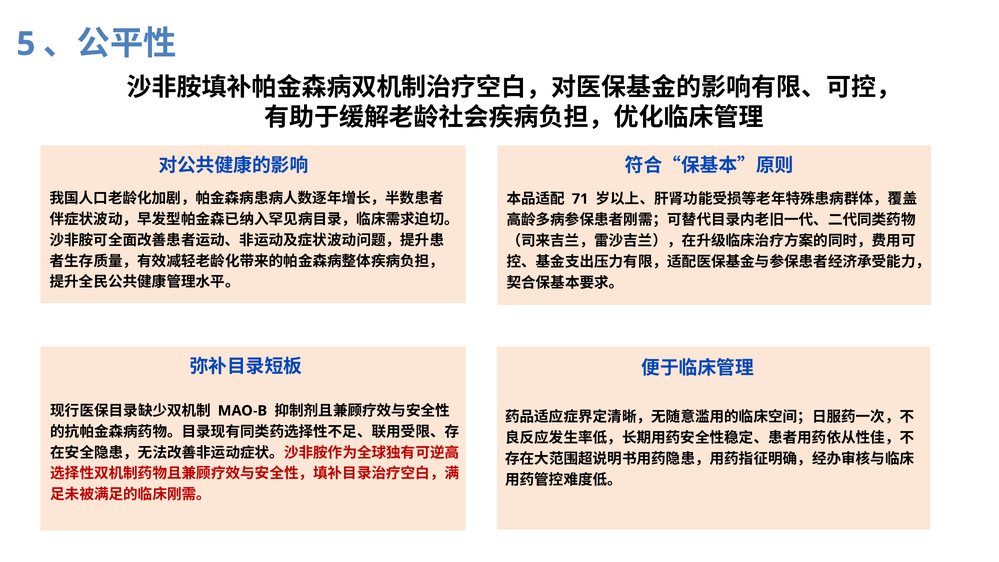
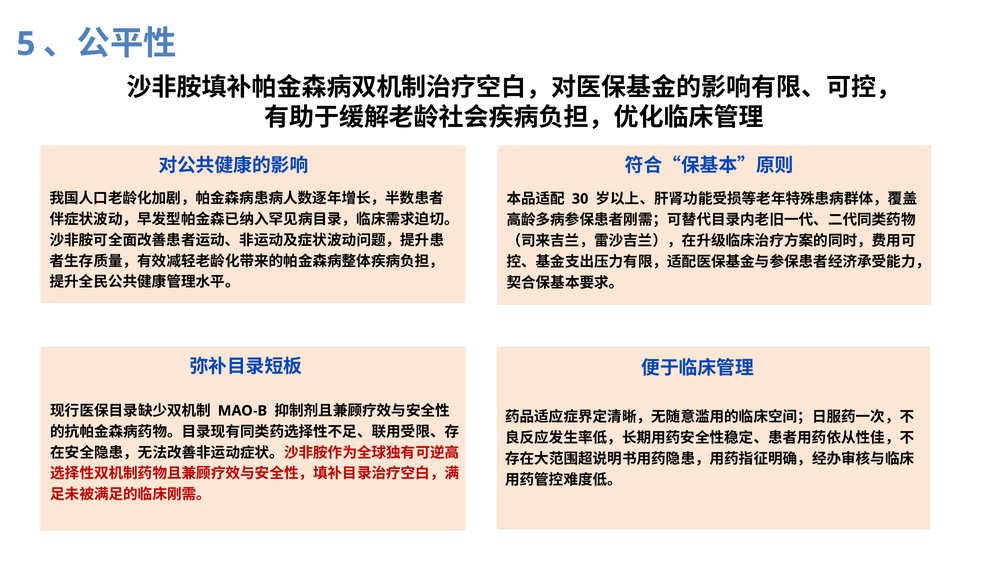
71: 71 -> 30 (580, 199)
